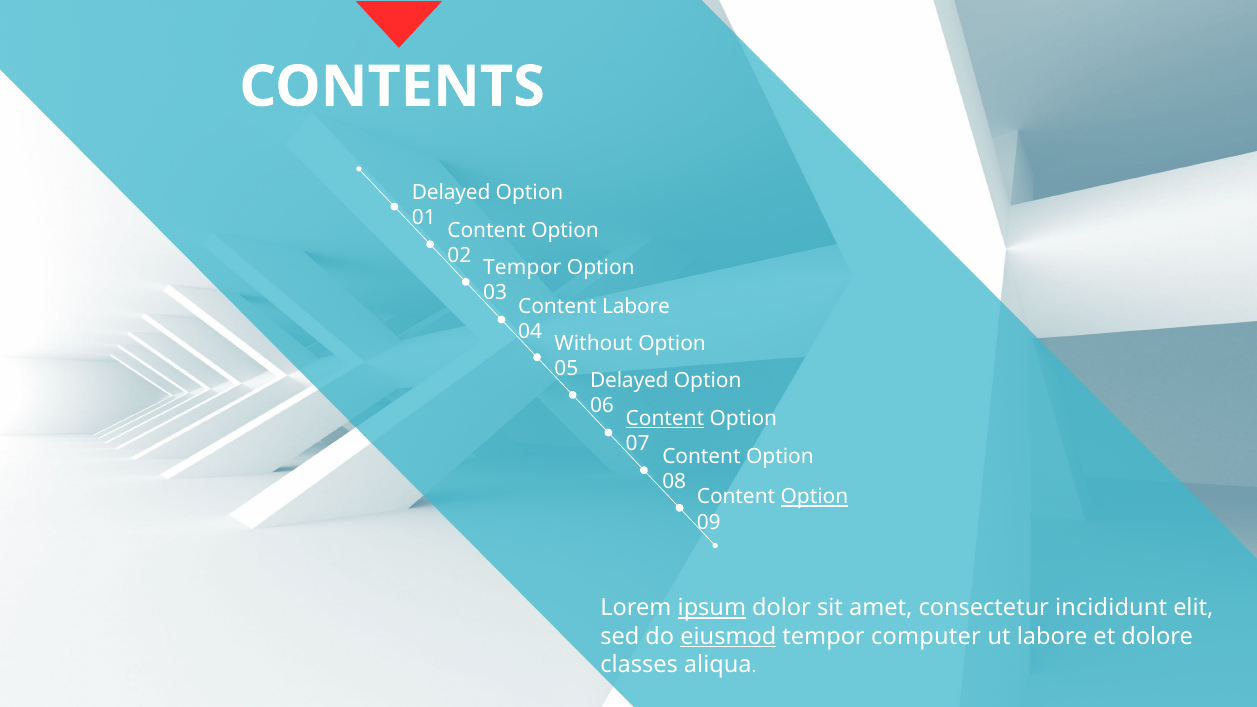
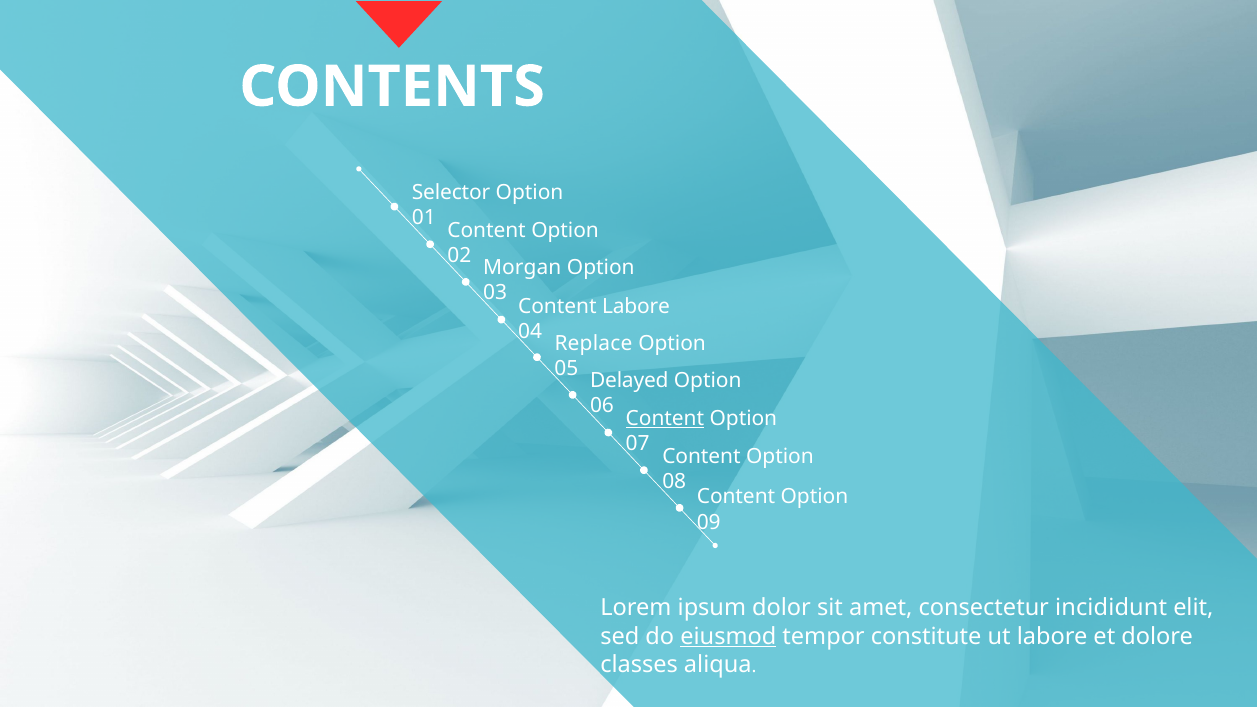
Delayed: Delayed -> Selector (451, 193)
Tempor: Tempor -> Morgan (522, 268)
Without: Without -> Replace (593, 344)
Option underline: present -> none (814, 497)
ipsum underline: present -> none (712, 608)
computer: computer -> constitute (926, 636)
